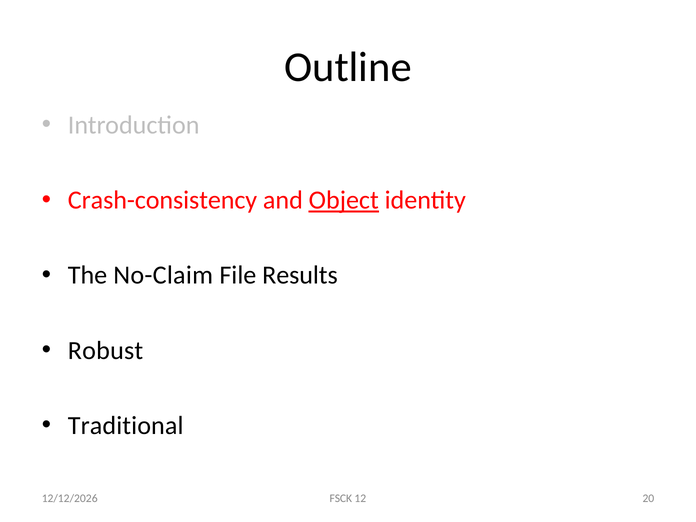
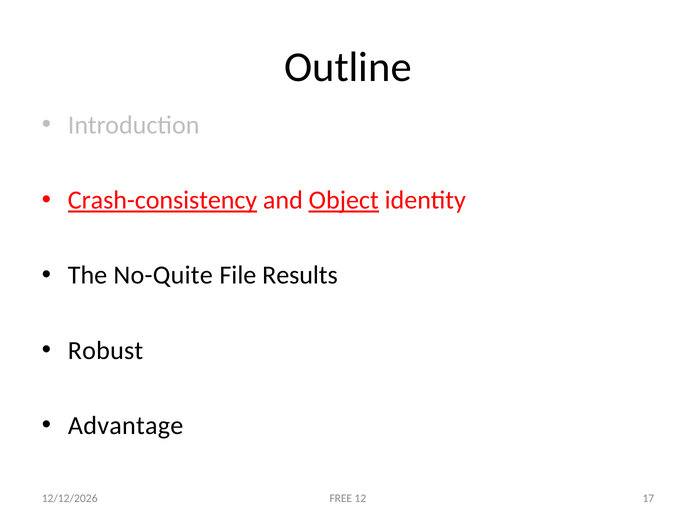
Crash-consistency underline: none -> present (163, 200)
No-Claim: No-Claim -> No-Quite (163, 275)
Traditional: Traditional -> Advantage (126, 426)
FSCK: FSCK -> FREE (341, 498)
20: 20 -> 17 (648, 498)
